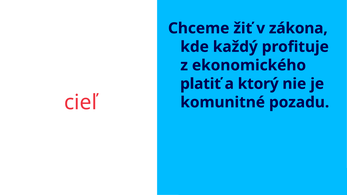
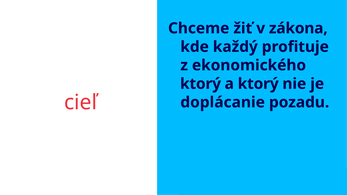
platiť: platiť -> ktorý (201, 84)
komunitné: komunitné -> doplácanie (223, 102)
